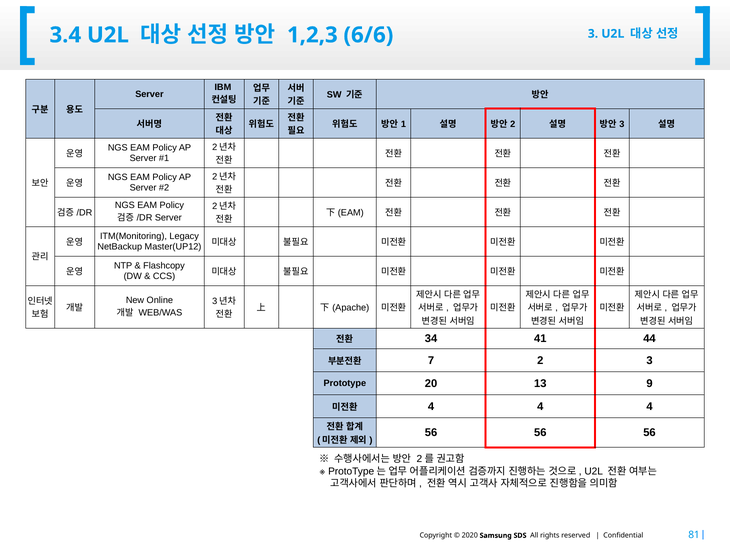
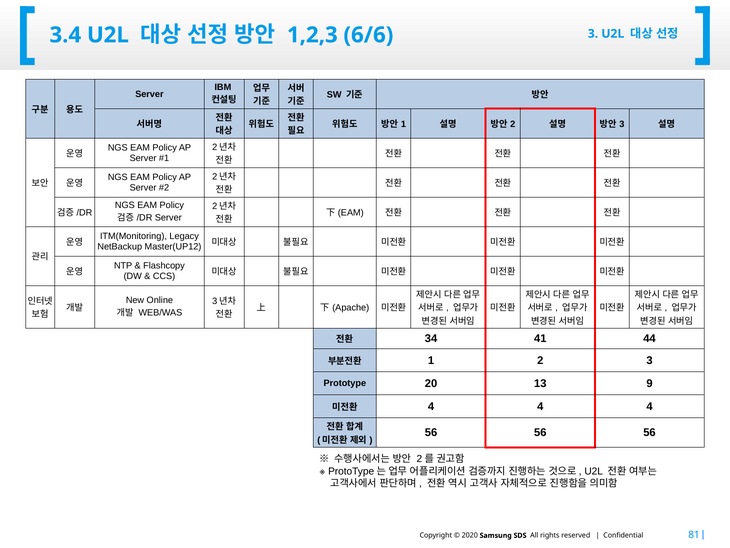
7: 7 -> 1 (431, 360)
